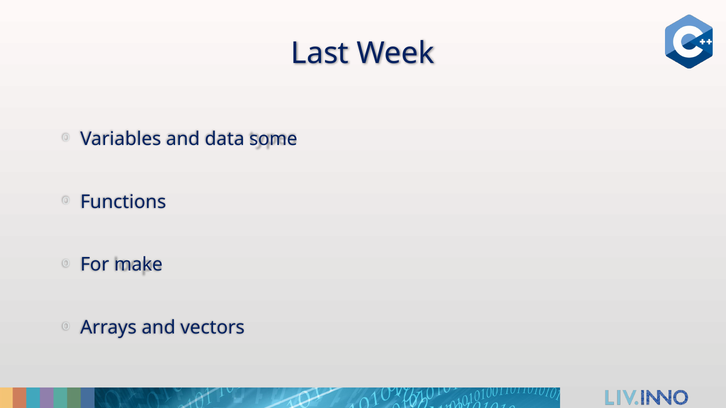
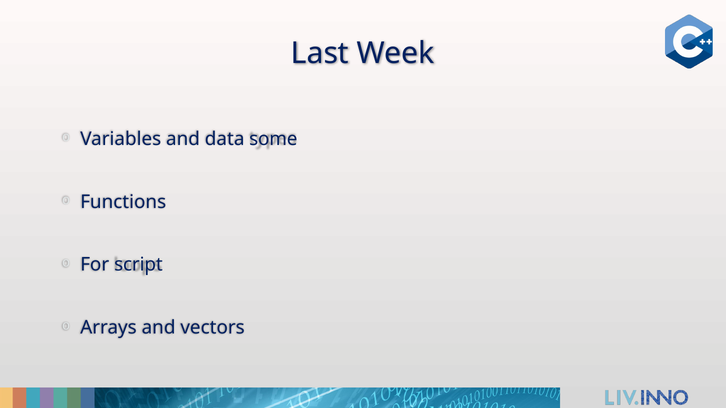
make: make -> script (138, 265)
